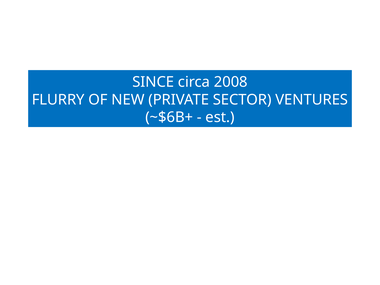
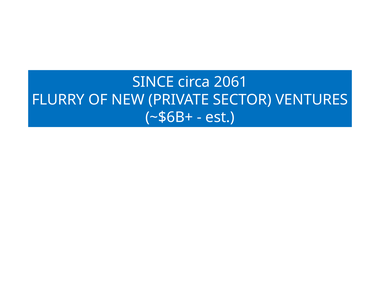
2008: 2008 -> 2061 (231, 82)
